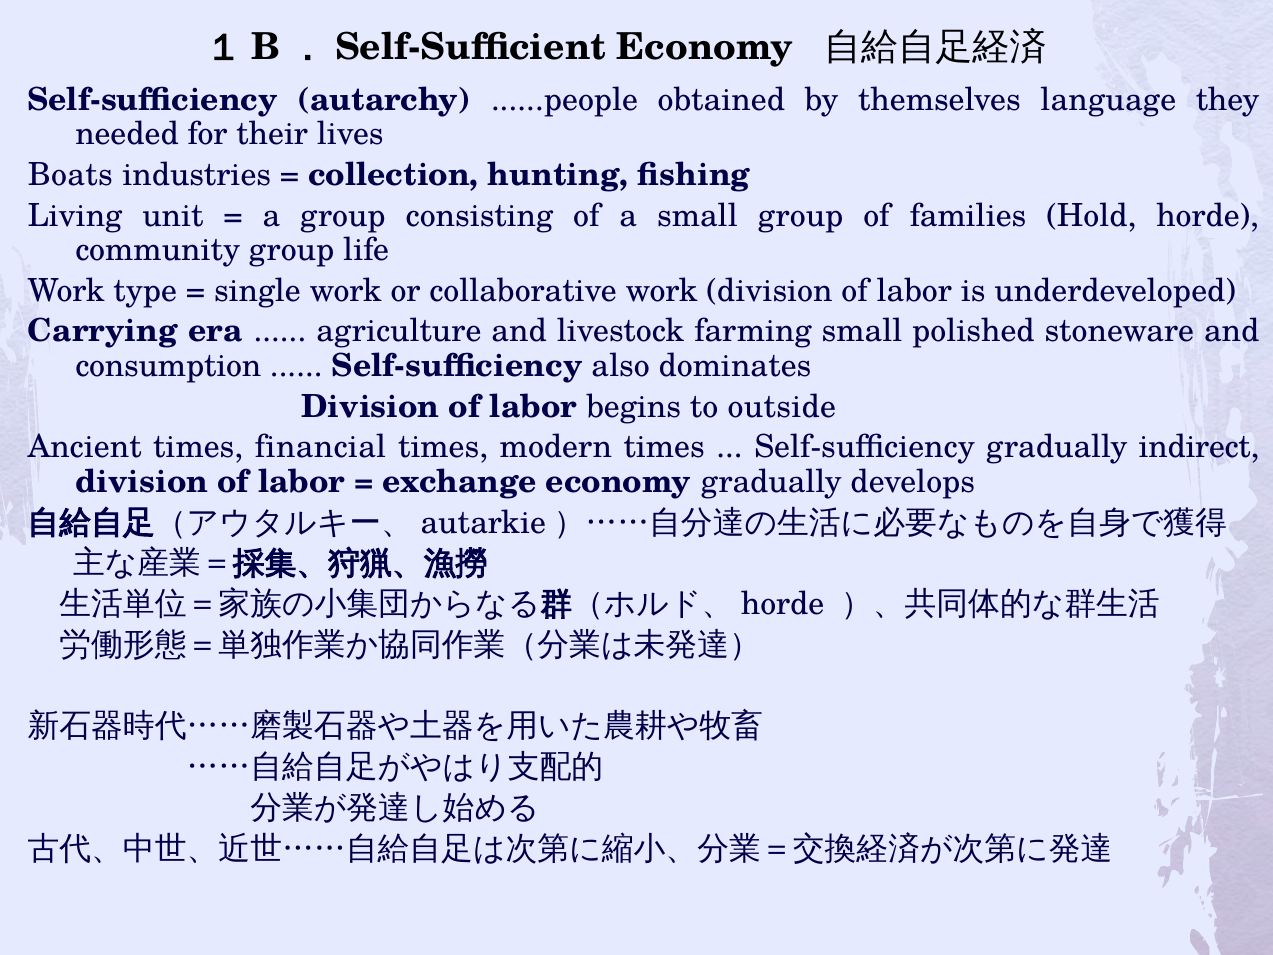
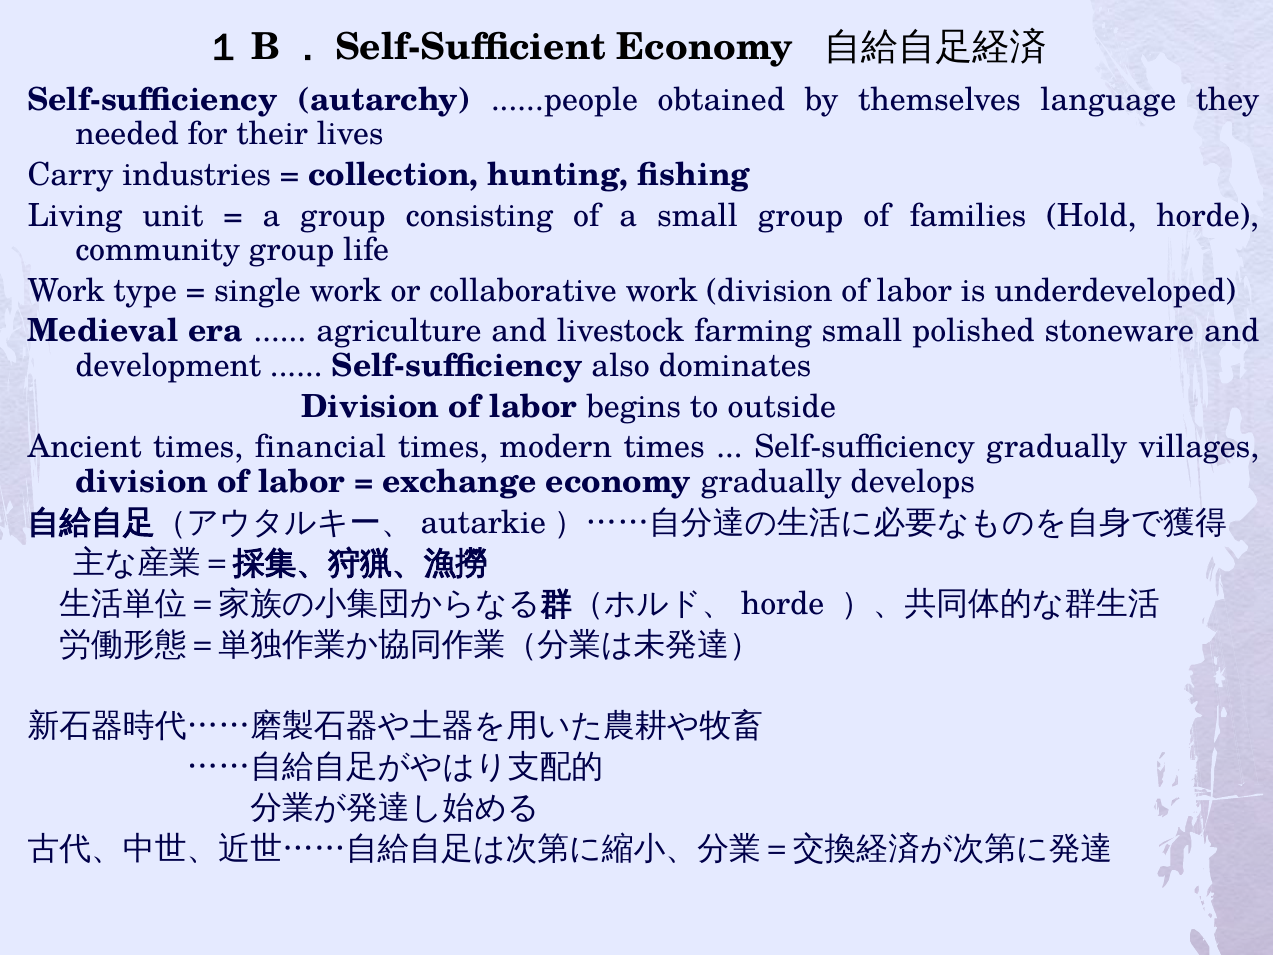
Boats: Boats -> Carry (71, 175)
Carrying: Carrying -> Medieval (103, 331)
consumption: consumption -> development (168, 366)
indirect: indirect -> villages (1199, 447)
